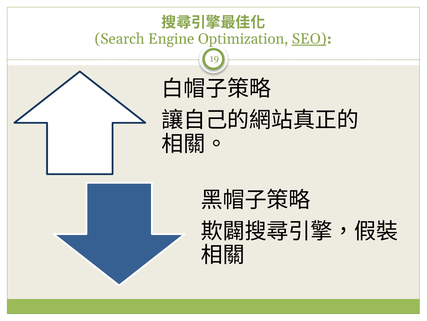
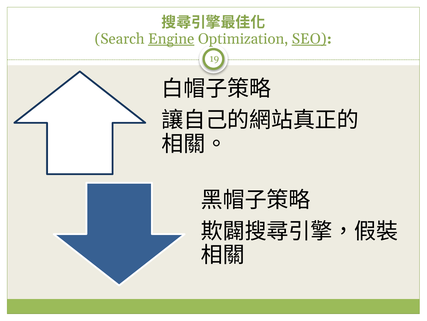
Engine underline: none -> present (171, 39)
